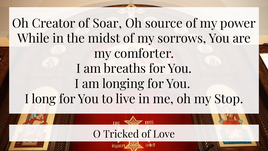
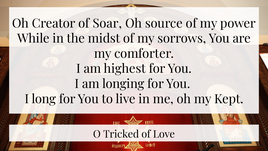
breaths: breaths -> highest (125, 69)
Stop: Stop -> Kept (229, 99)
